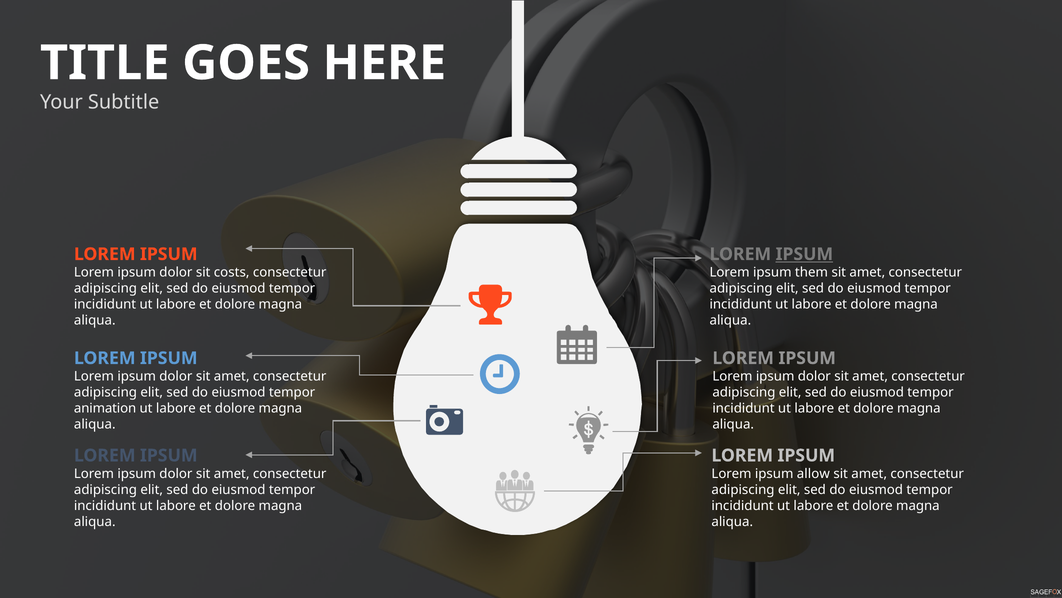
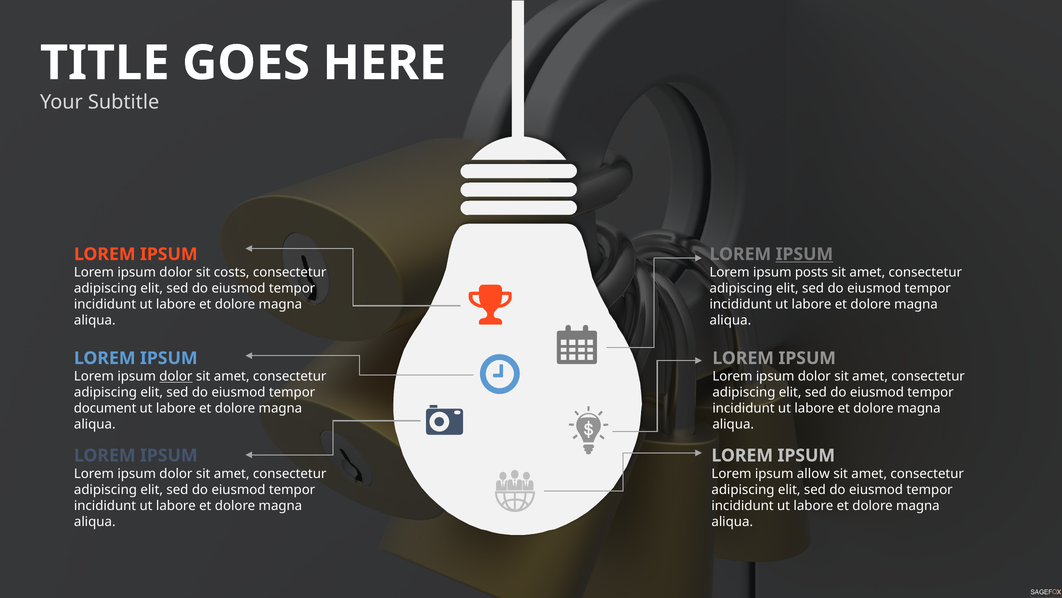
them: them -> posts (812, 272)
dolor underline: none -> present (176, 376)
animation: animation -> document (105, 408)
